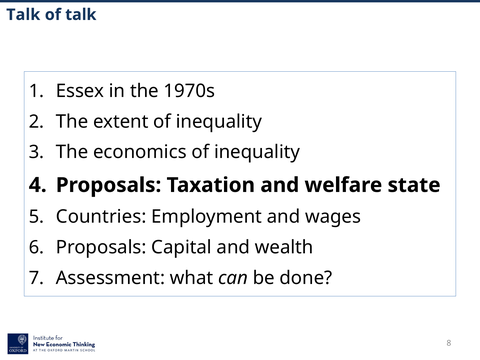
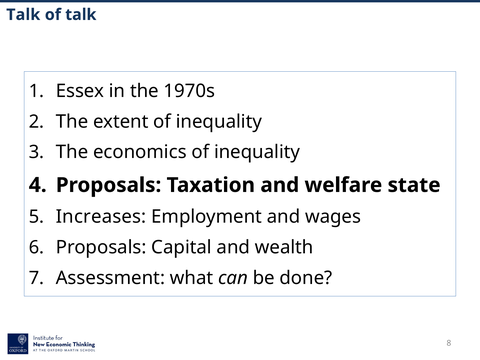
Countries: Countries -> Increases (101, 217)
